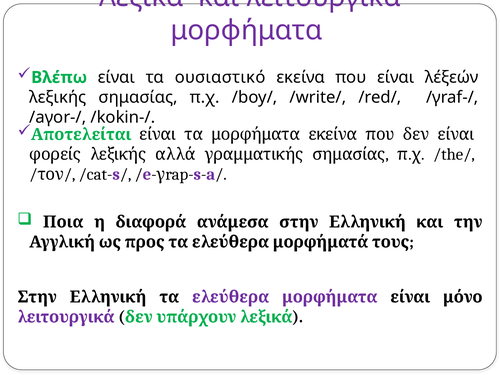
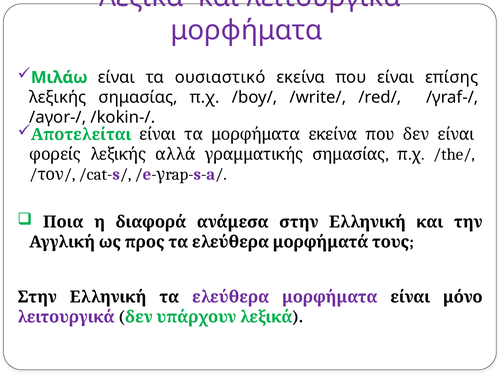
Βλέπω: Βλέπω -> Μιλάω (59, 77)
λέξεών: λέξεών -> επίσης (452, 77)
